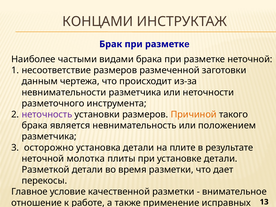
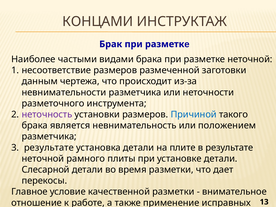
Причиной colour: orange -> blue (194, 114)
осторожно: осторожно -> результате (49, 148)
молотка: молотка -> рамного (86, 159)
Разметкой: Разметкой -> Слесарной (46, 170)
